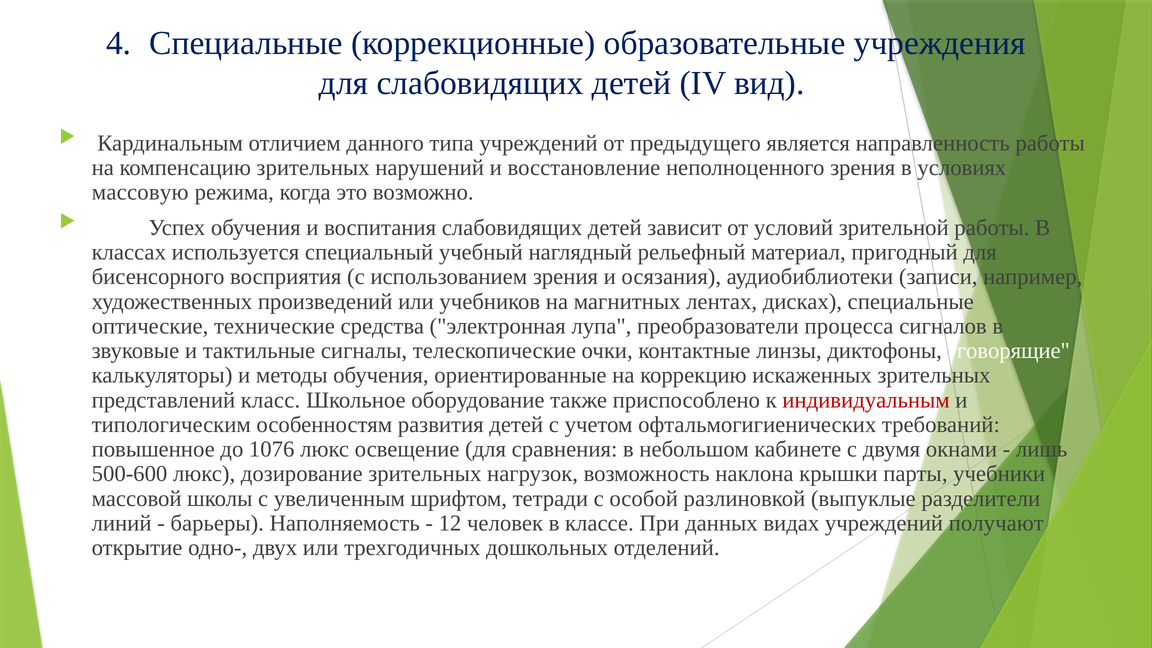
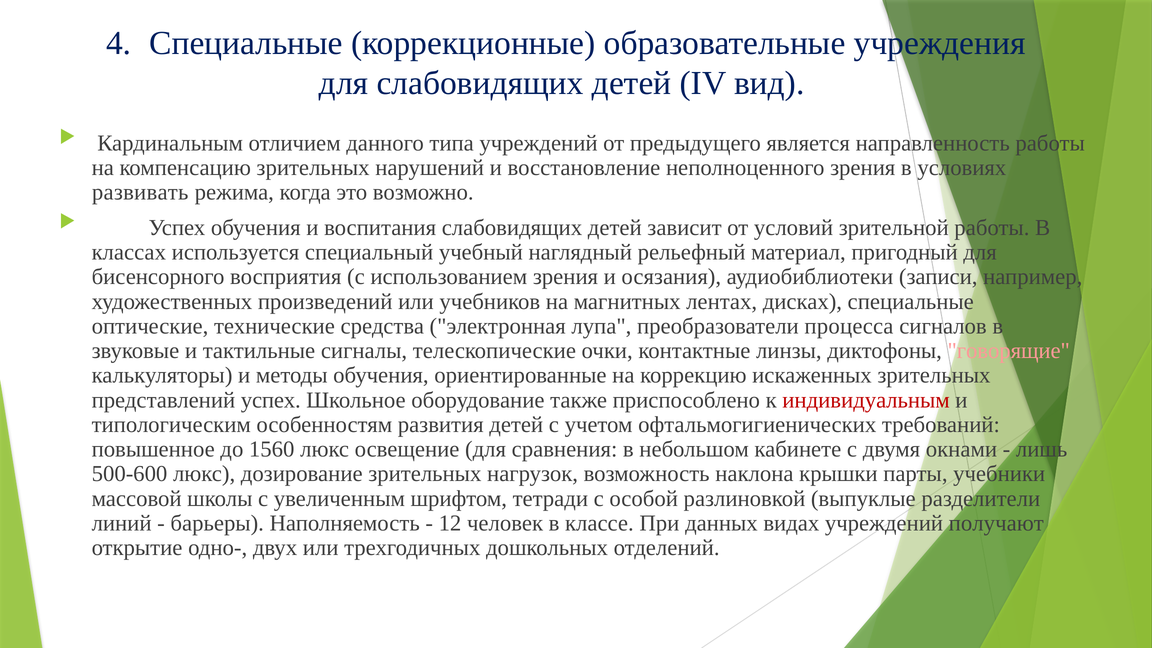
массовую: массовую -> развивать (140, 192)
говорящие colour: white -> pink (1009, 351)
представлений класс: класс -> успех (271, 400)
1076: 1076 -> 1560 (272, 449)
